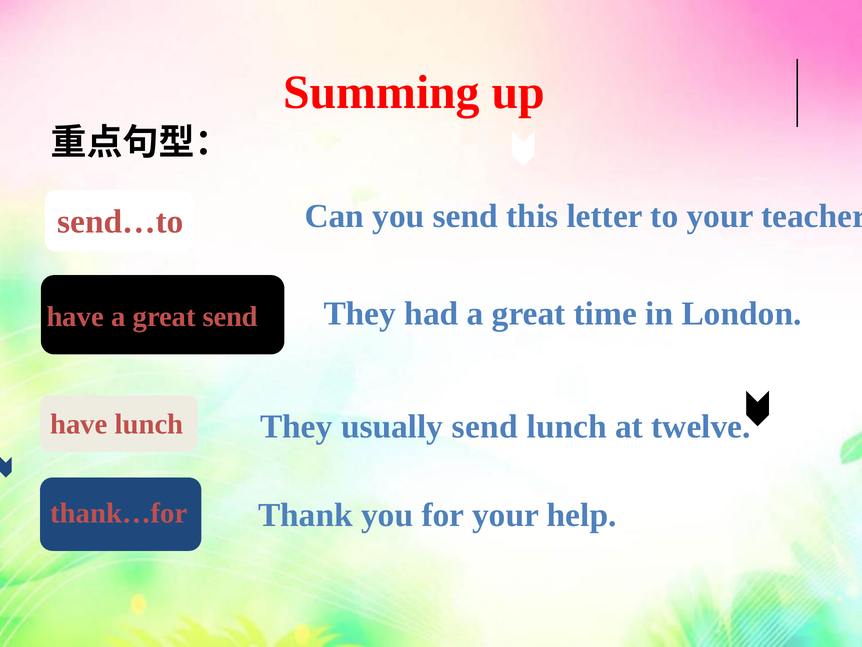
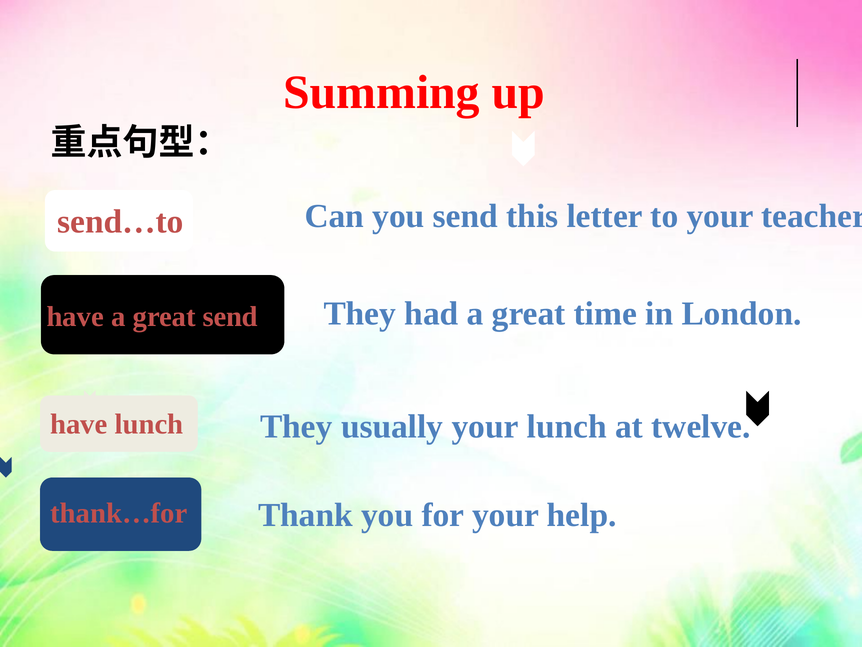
usually send: send -> your (485, 426)
